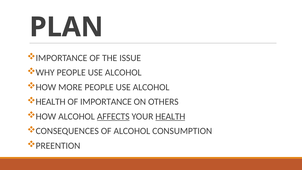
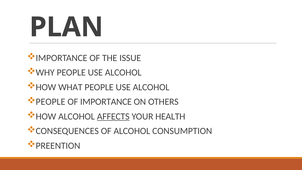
MORE: MORE -> WHAT (70, 87)
HEALTH: HEALTH -> PEOPLE (51, 102)
HEALTH underline: present -> none (170, 116)
